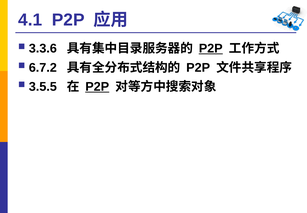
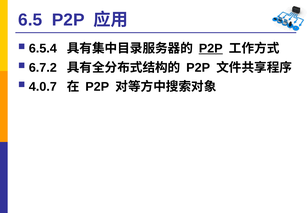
4.1: 4.1 -> 6.5 (30, 20)
3.3.6: 3.3.6 -> 6.5.4 (43, 48)
3.5.5: 3.5.5 -> 4.0.7 (43, 86)
P2P underline: present -> none (97, 86)
